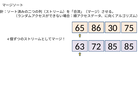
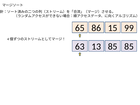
30: 30 -> 15 (113, 28)
75: 75 -> 99 (129, 28)
72: 72 -> 13 (96, 47)
